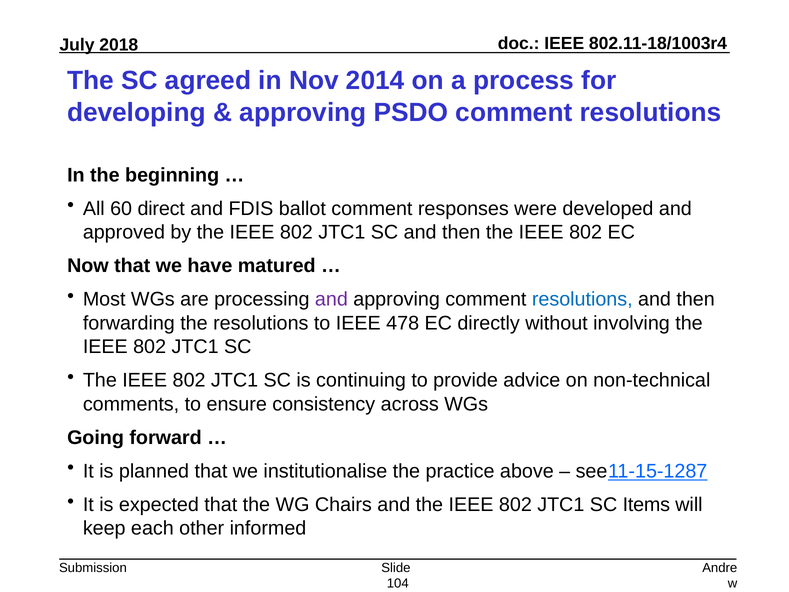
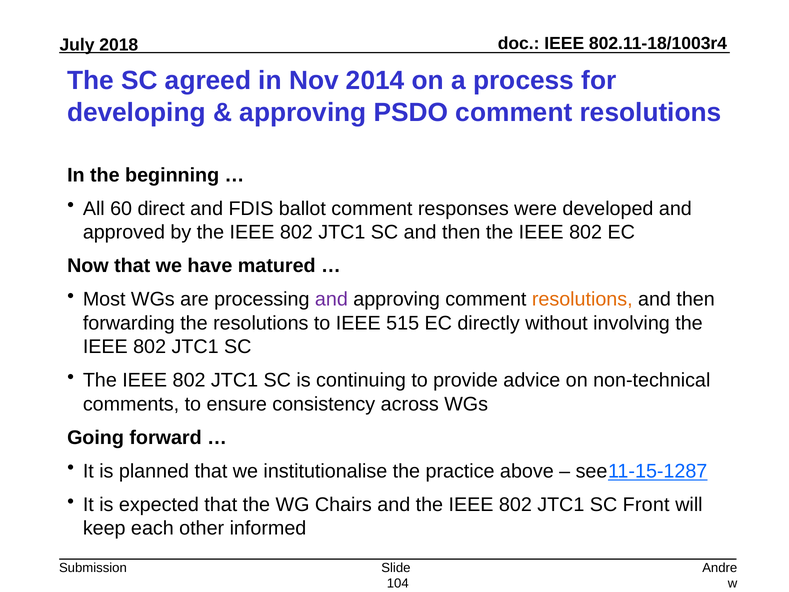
resolutions colour: blue -> orange (582, 299)
478: 478 -> 515 (403, 323)
Items: Items -> Front (646, 505)
